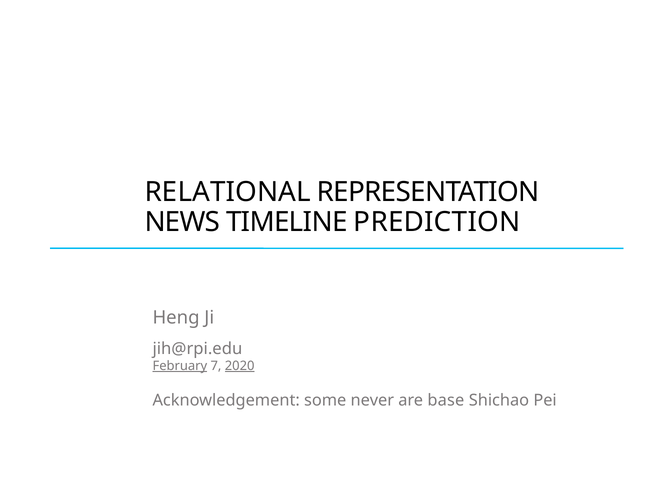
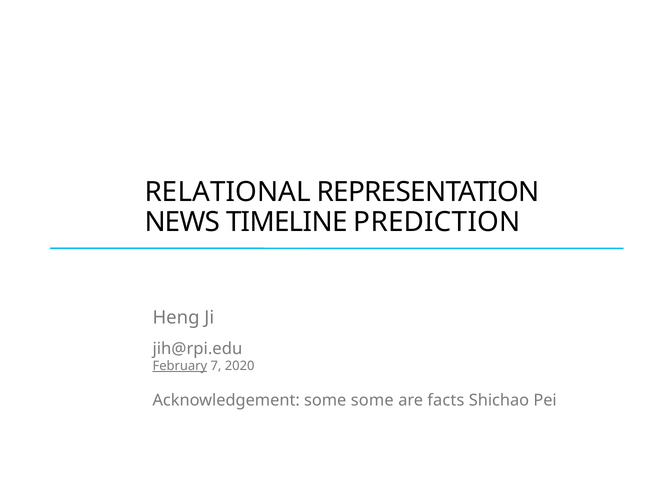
2020 underline: present -> none (240, 366)
some never: never -> some (372, 400)
base: base -> facts (446, 400)
